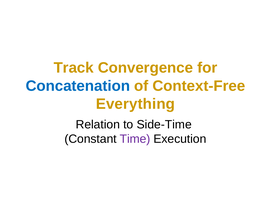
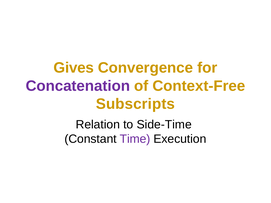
Track: Track -> Gives (74, 68)
Concatenation colour: blue -> purple (78, 86)
Everything: Everything -> Subscripts (135, 104)
